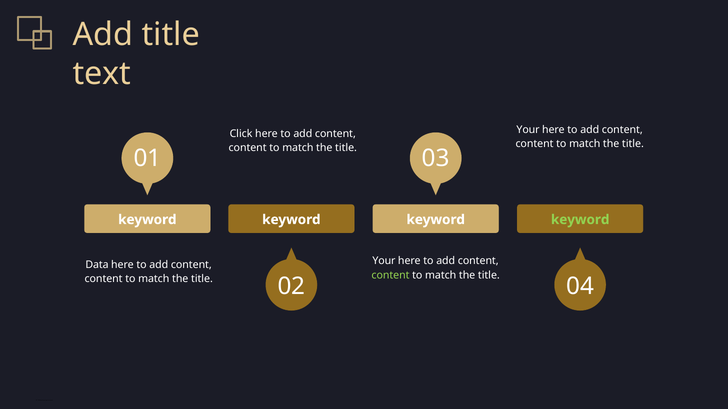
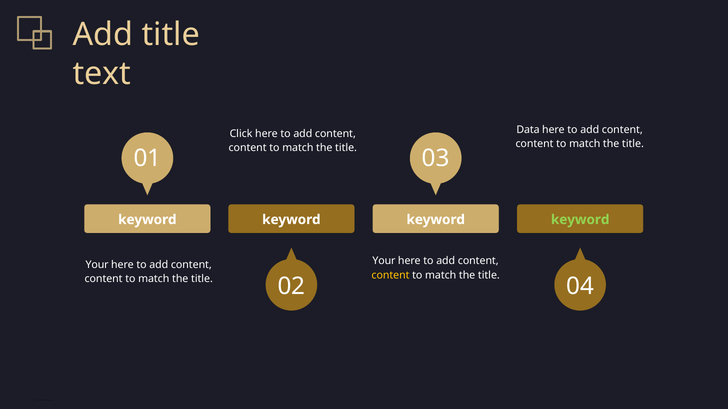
Your: Your -> Data (528, 130)
Data: Data -> Your (97, 265)
content colour: light green -> yellow (390, 275)
